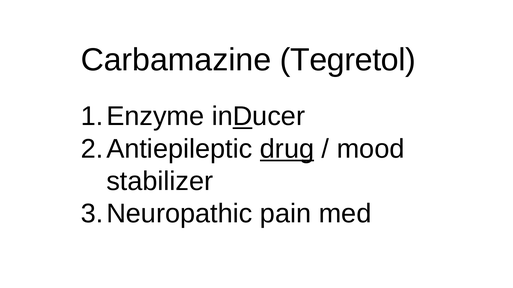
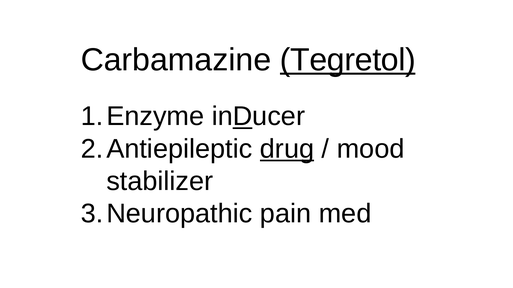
Tegretol underline: none -> present (348, 60)
